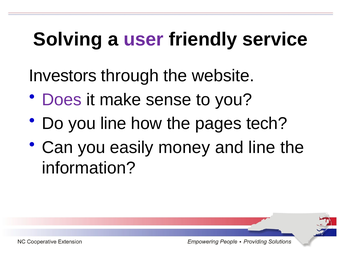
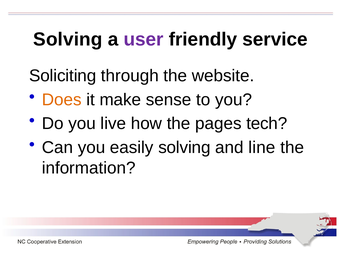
Investors: Investors -> Soliciting (63, 76)
Does colour: purple -> orange (62, 100)
you line: line -> live (113, 123)
easily money: money -> solving (184, 147)
